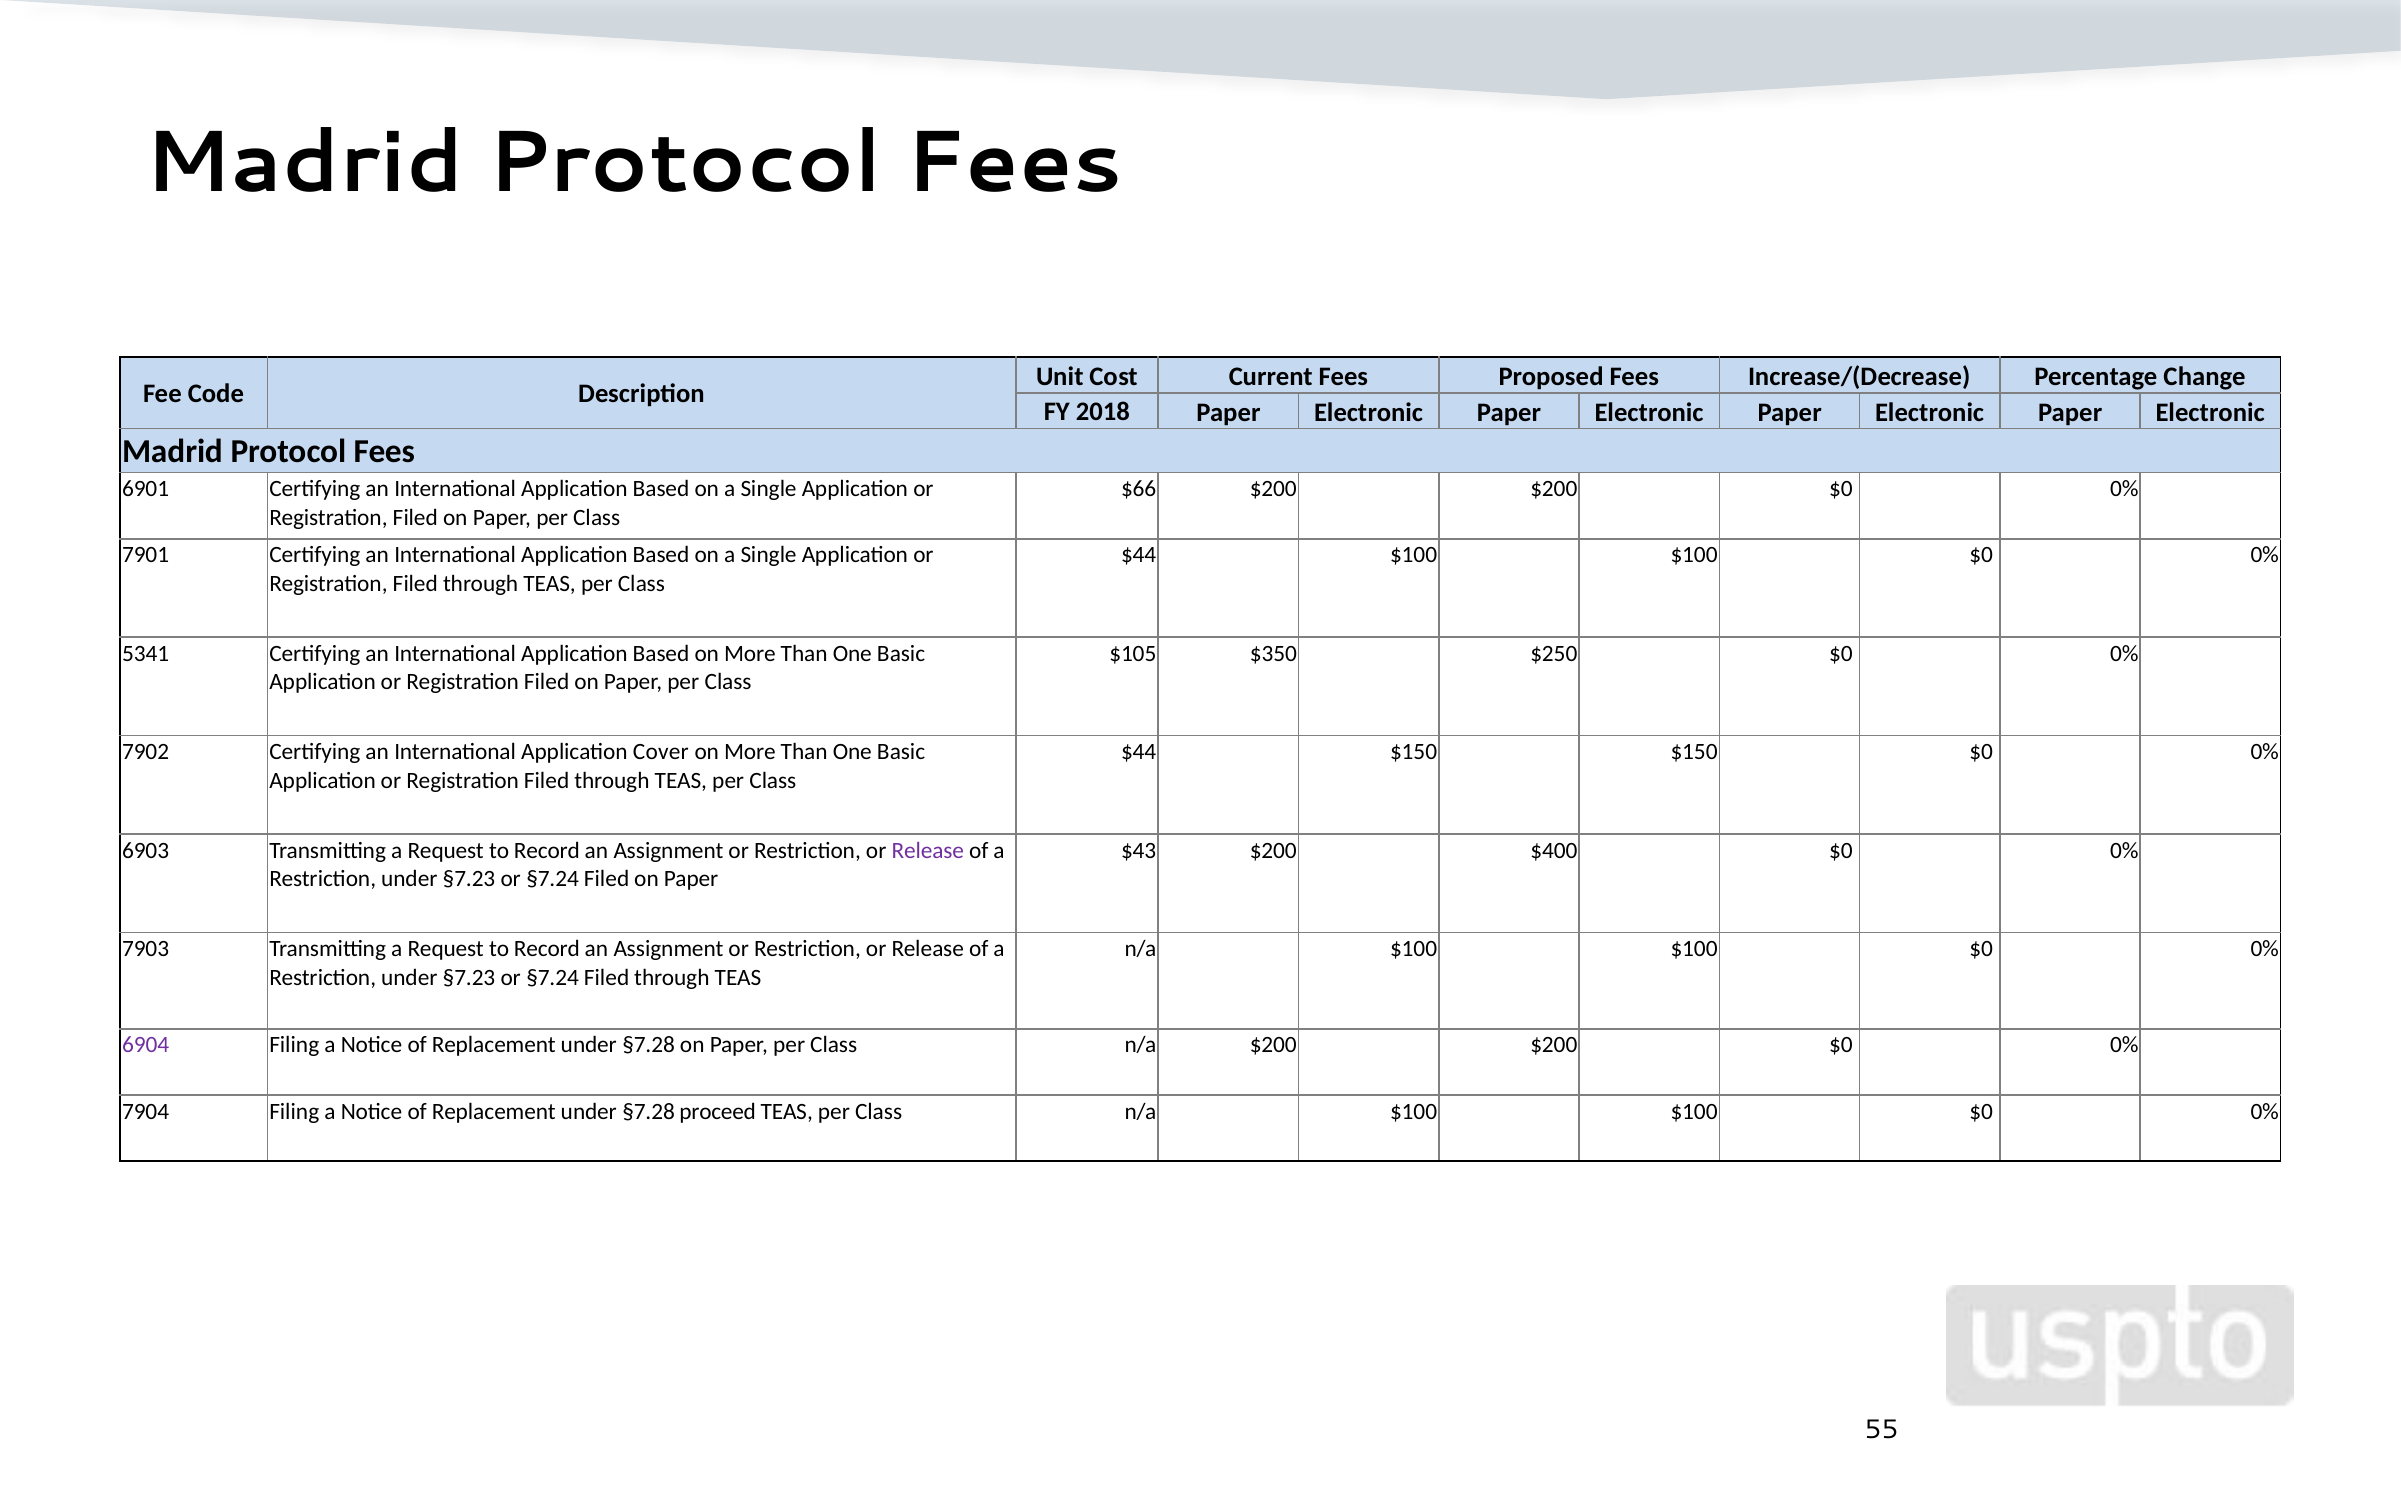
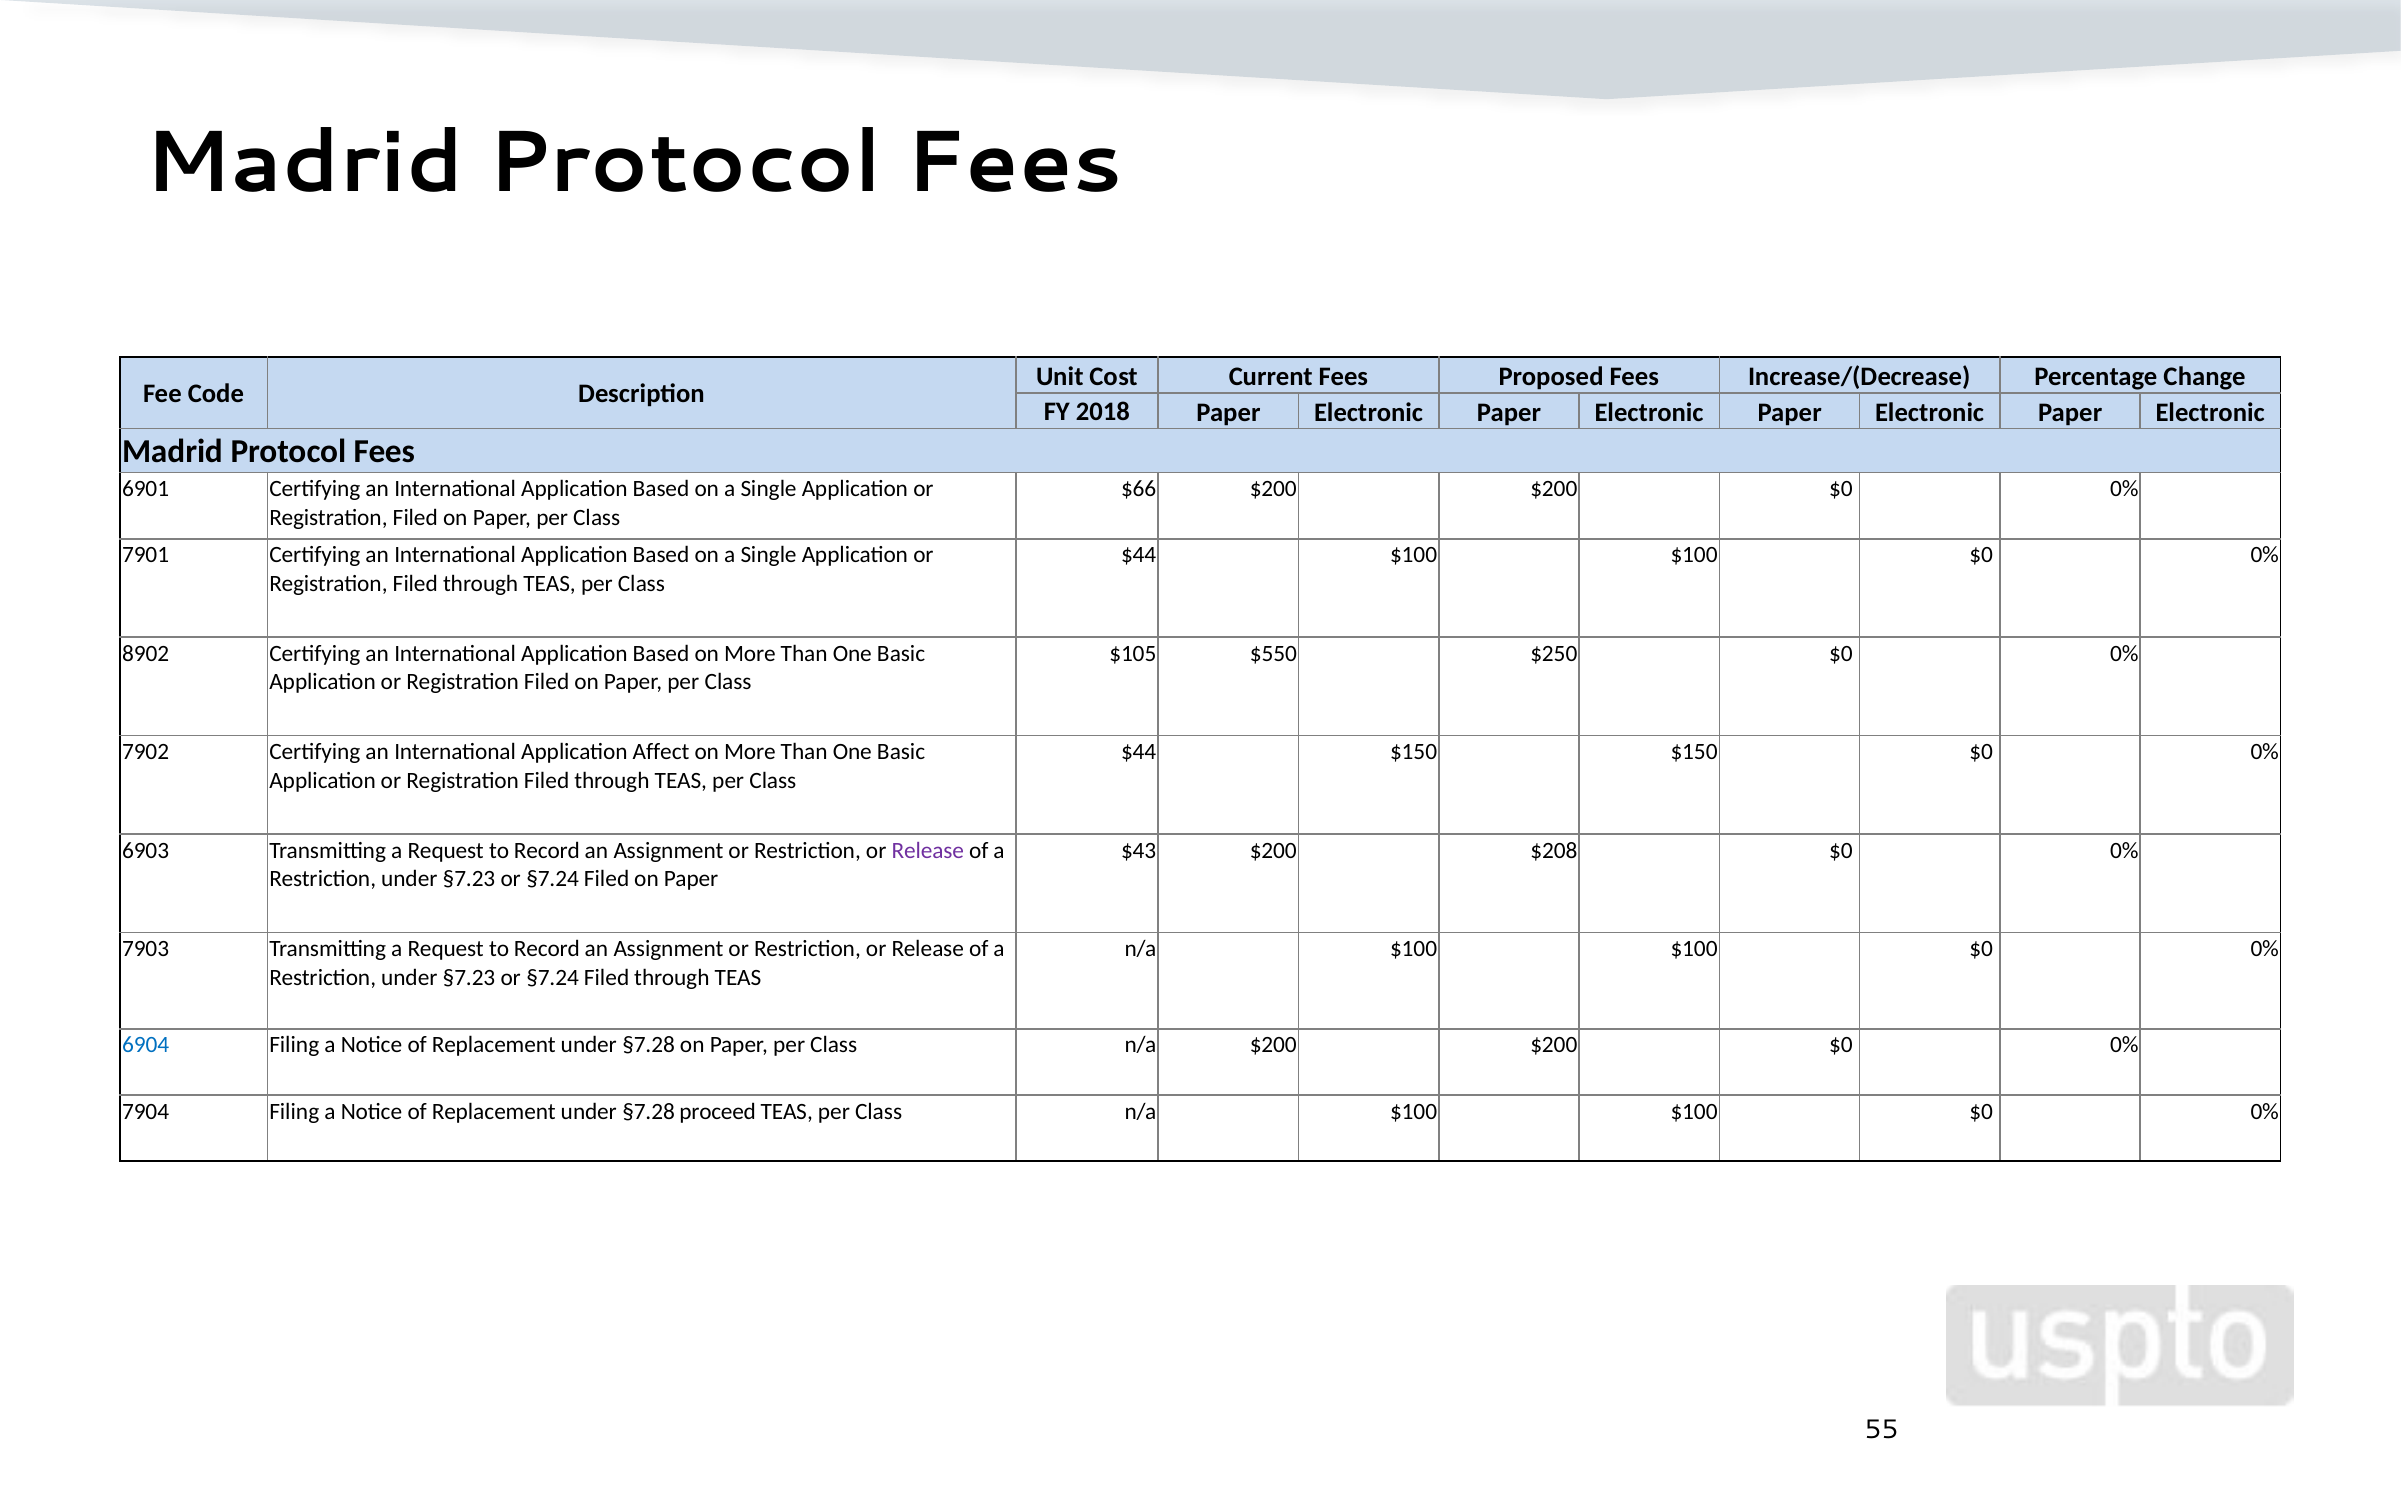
5341: 5341 -> 8902 (146, 653)
$350: $350 -> $550 (1273, 653)
Cover: Cover -> Affect (661, 752)
$400: $400 -> $208 (1554, 850)
6904 colour: purple -> blue (146, 1045)
